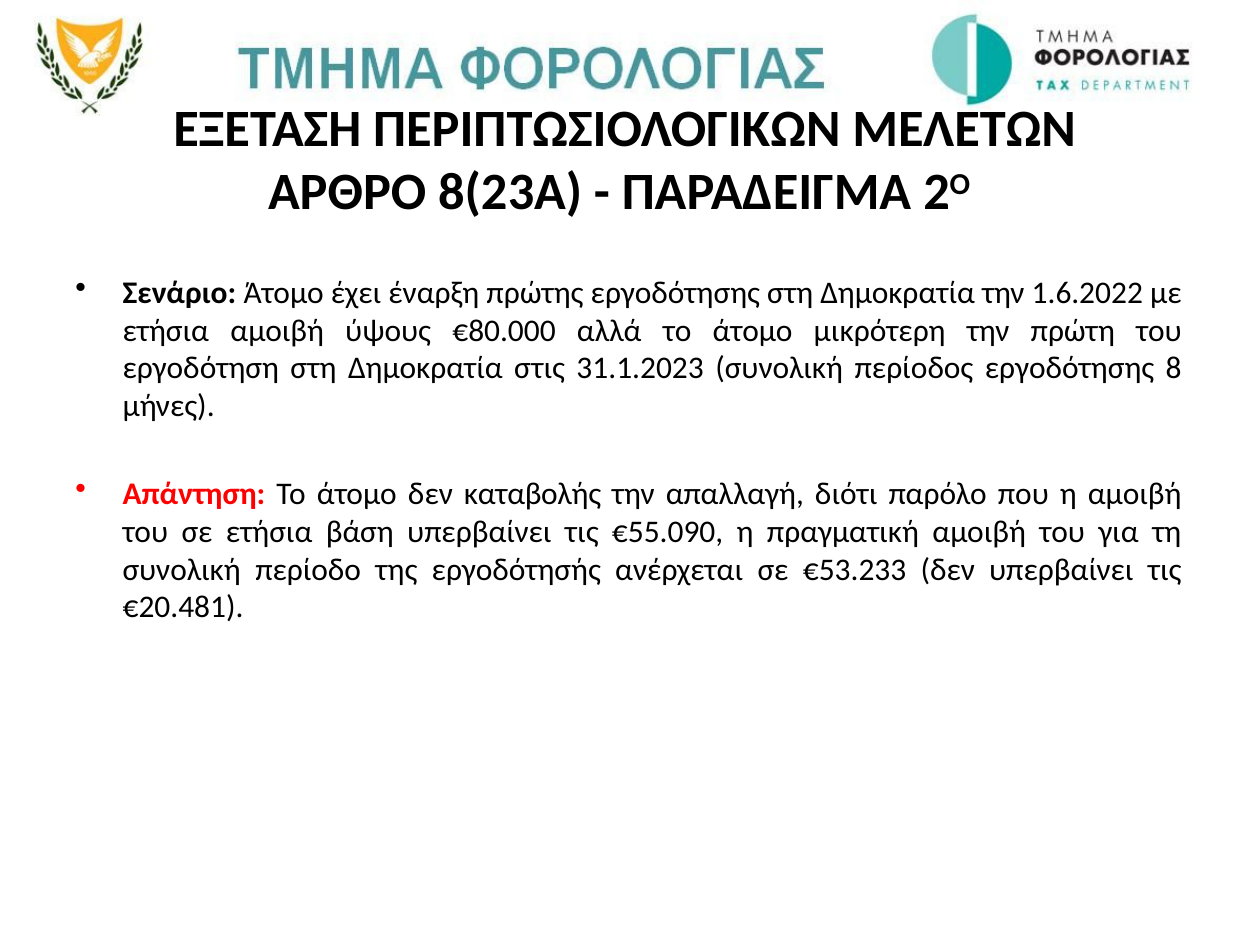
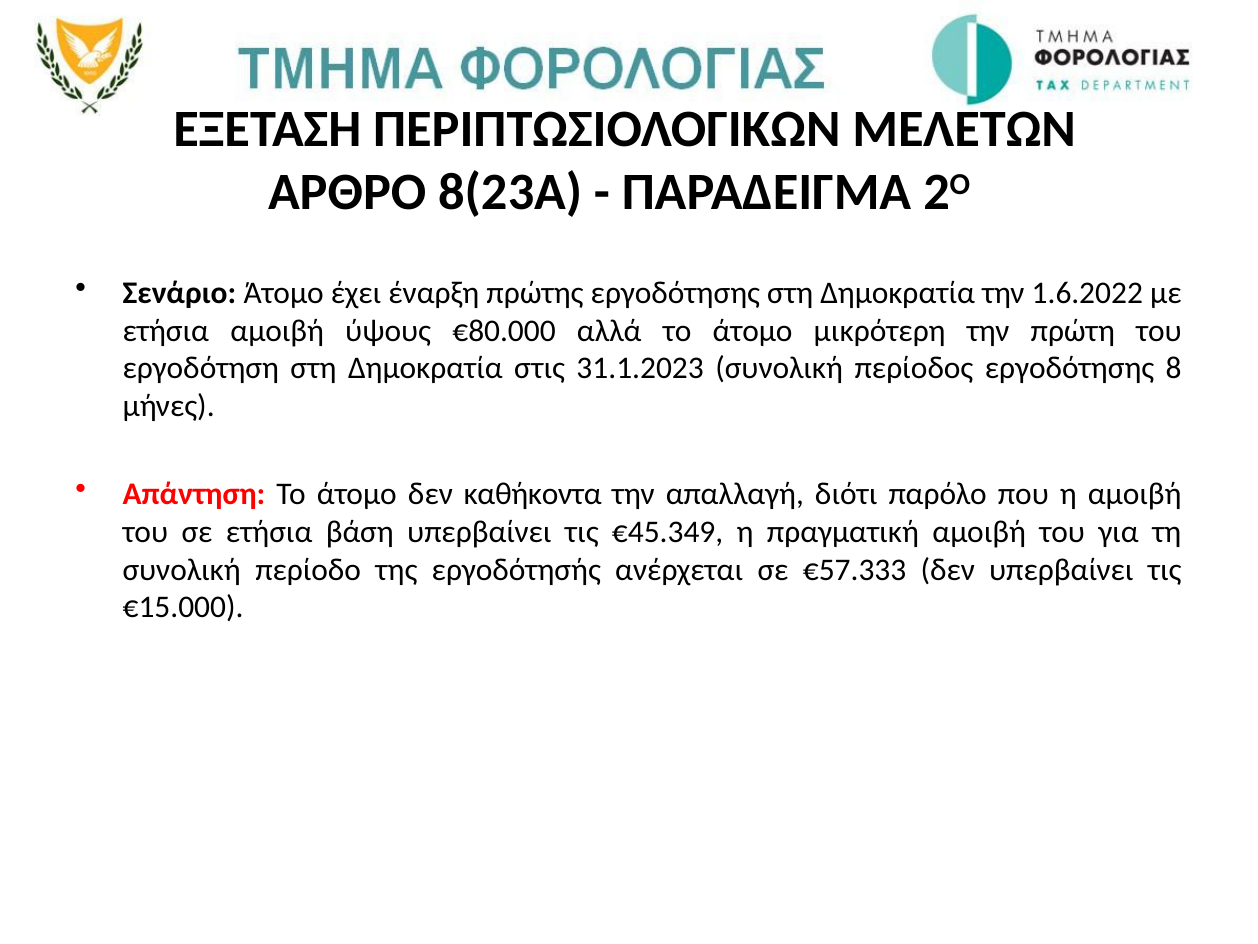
καταβολής: καταβολής -> καθήκοντα (533, 494)
€55.090: €55.090 -> €45.349 (668, 532)
€53.233: €53.233 -> €57.333 (855, 569)
€20.481: €20.481 -> €15.000 (183, 607)
